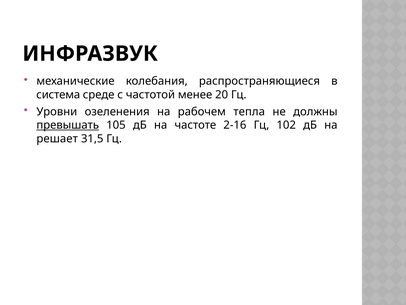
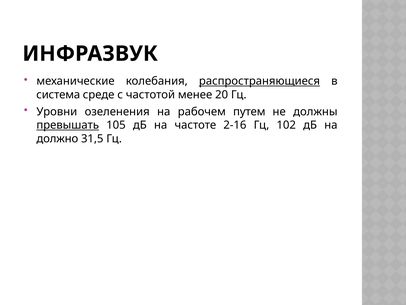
распространяющиеся underline: none -> present (259, 81)
тепла: тепла -> путем (249, 112)
решает: решает -> должно (57, 139)
